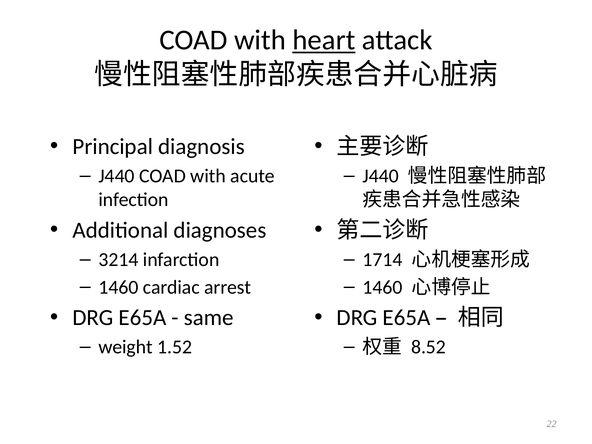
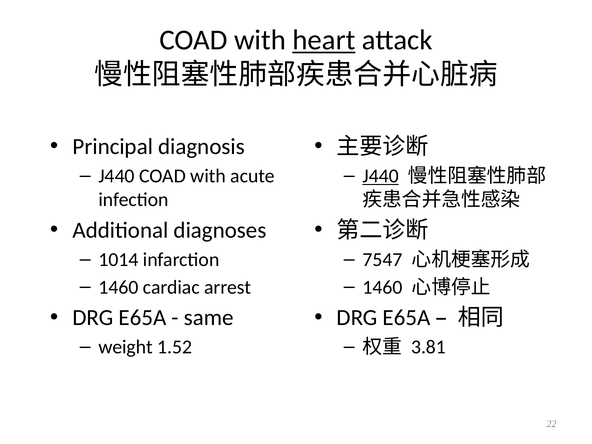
J440 underline: none -> present (381, 176)
3214: 3214 -> 1014 (118, 260)
1714: 1714 -> 7547 (382, 260)
8.52: 8.52 -> 3.81 (428, 347)
